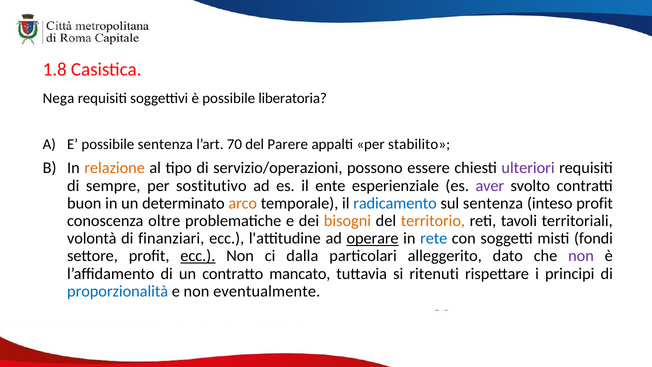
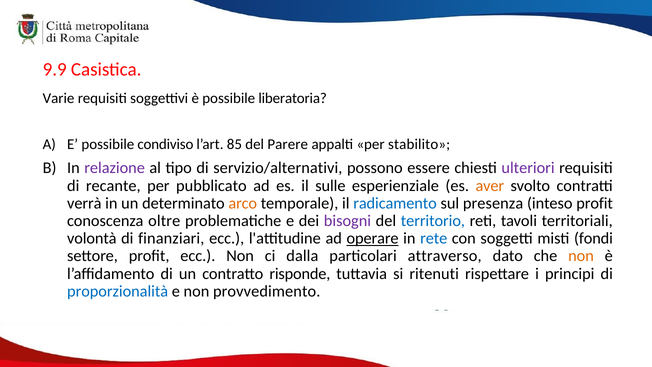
1.8: 1.8 -> 9.9 (55, 70)
Nega: Nega -> Varie (59, 98)
possibile sentenza: sentenza -> condiviso (165, 144)
70: 70 -> 85 (234, 144)
relazione colour: orange -> purple (115, 168)
servizio/operazioni: servizio/operazioni -> servizio/alternativi (278, 168)
sempre: sempre -> recante (113, 186)
sostitutivo: sostitutivo -> pubblicato (211, 186)
ente: ente -> sulle (330, 186)
aver colour: purple -> orange (490, 186)
buon: buon -> verrà (84, 203)
sul sentenza: sentenza -> presenza (493, 203)
bisogni colour: orange -> purple (347, 221)
territorio colour: orange -> blue (433, 221)
ecc underline: present -> none (198, 256)
alleggerito: alleggerito -> attraverso (445, 256)
non colour: purple -> orange (581, 256)
mancato: mancato -> risponde (300, 273)
eventualmente: eventualmente -> provvedimento (267, 291)
